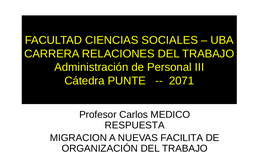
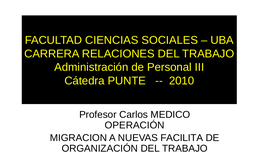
2071: 2071 -> 2010 (182, 81)
RESPUESTA: RESPUESTA -> OPERACIÓN (135, 126)
